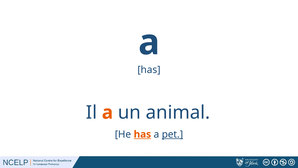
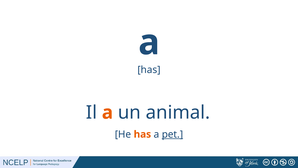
has underline: present -> none (142, 134)
